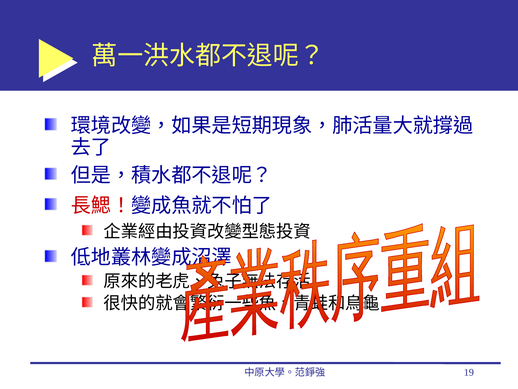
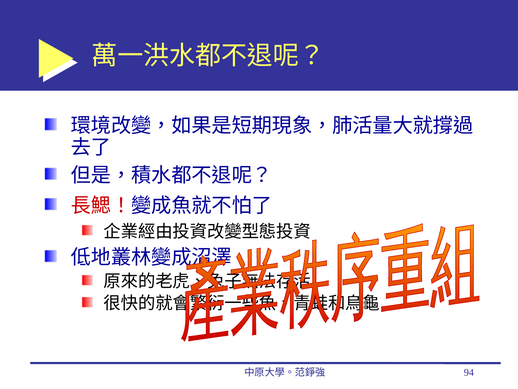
19: 19 -> 94 (469, 372)
